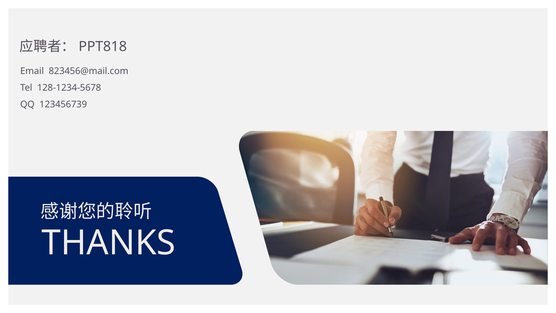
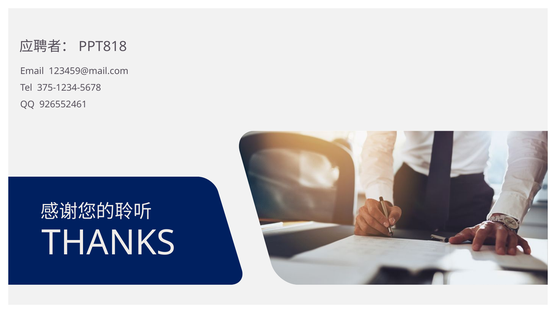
823456@mail.com: 823456@mail.com -> 123459@mail.com (89, 71)
128-1234-5678: 128-1234-5678 -> 375-1234-5678 (69, 88)
123456739: 123456739 -> 926552461 (63, 104)
